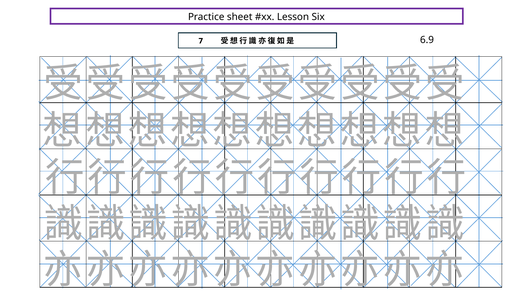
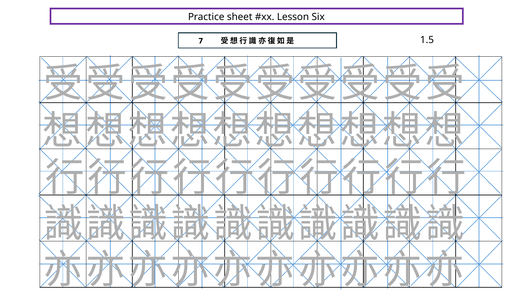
6.9: 6.9 -> 1.5 (427, 40)
